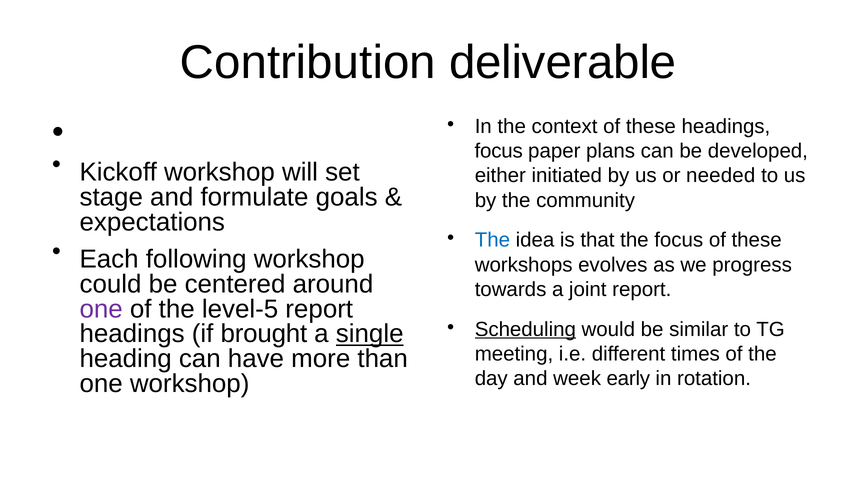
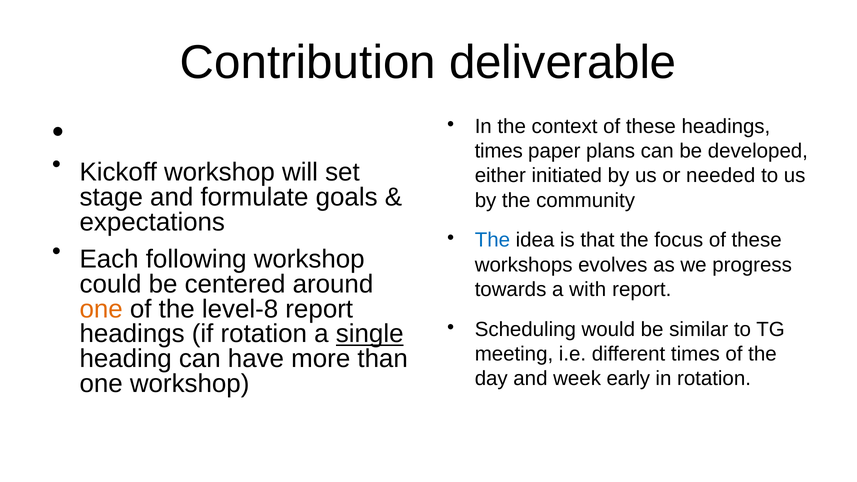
focus: focus -> times (499, 151)
joint: joint -> with (588, 289)
one colour: purple -> orange (101, 309)
level-5: level-5 -> level-8 (240, 309)
if brought: brought -> rotation (264, 334)
Scheduling underline: present -> none (525, 329)
